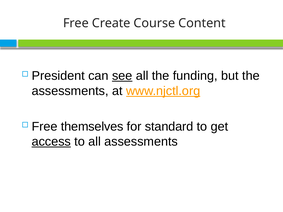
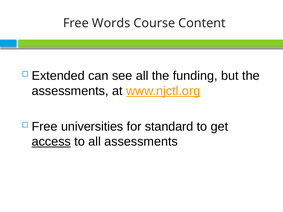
Create: Create -> Words (111, 23)
President: President -> Extended (58, 76)
see underline: present -> none (122, 76)
themselves: themselves -> universities (92, 127)
